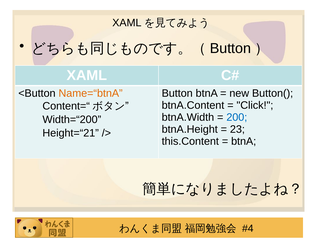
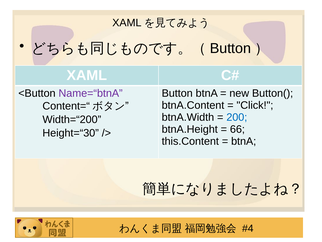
Name=“btnA colour: orange -> purple (91, 93)
23: 23 -> 66 (237, 129)
Height=“21: Height=“21 -> Height=“30 (71, 133)
